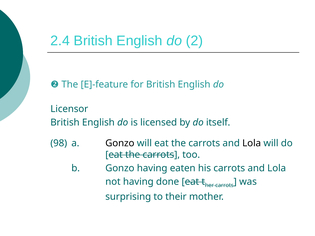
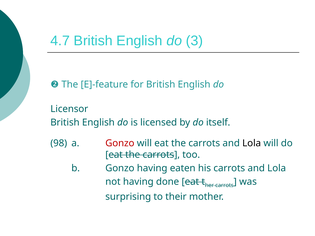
2.4: 2.4 -> 4.7 (60, 41)
2: 2 -> 3 (194, 41)
Gonzo colour: black -> red (120, 143)
